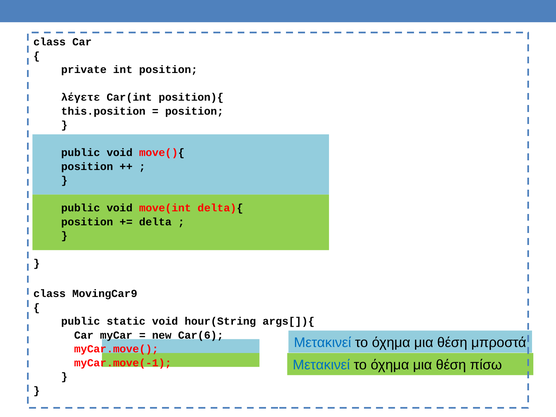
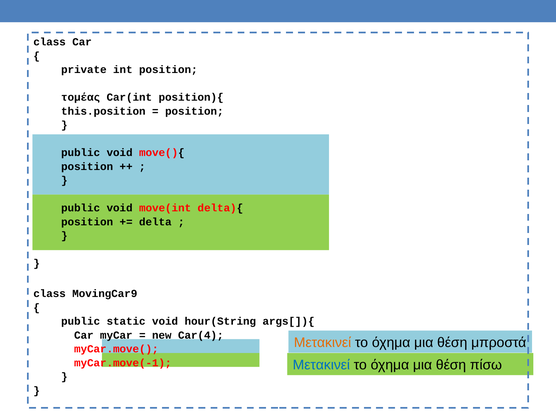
λέγετε: λέγετε -> τομέας (81, 97)
Car(6: Car(6 -> Car(4 (201, 335)
Μετακινεί colour: blue -> orange (323, 343)
